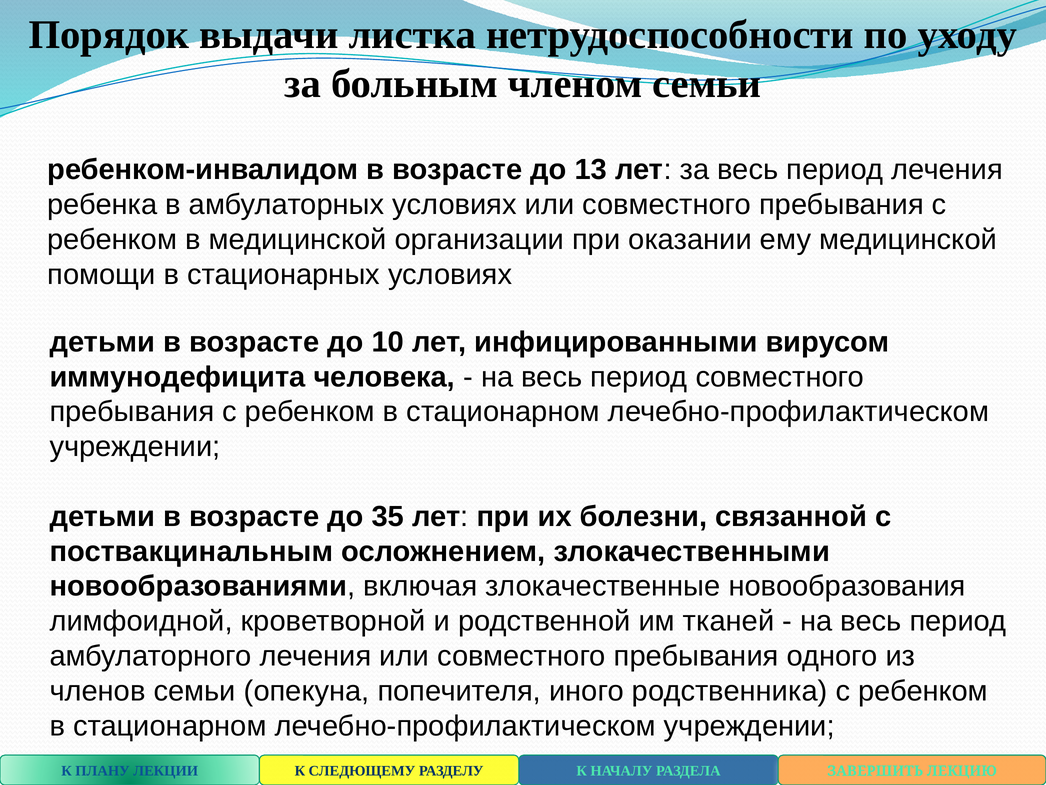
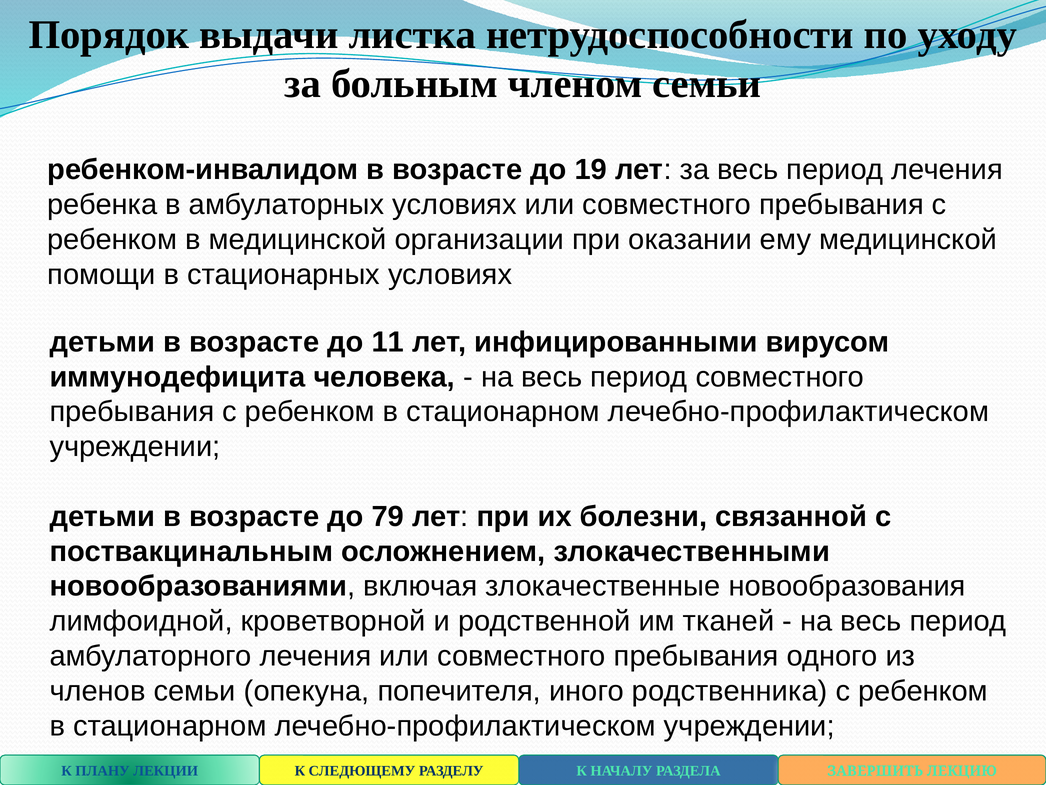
13: 13 -> 19 (591, 170)
10: 10 -> 11 (388, 342)
35: 35 -> 79 (388, 516)
